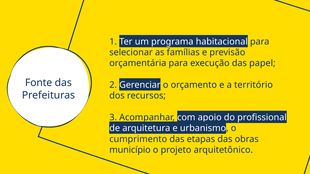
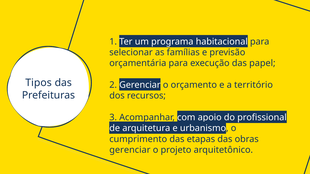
Fonte: Fonte -> Tipos (39, 83)
município: município -> gerenciar (130, 150)
